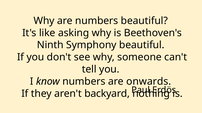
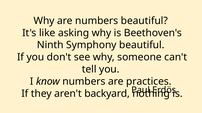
onwards: onwards -> practices (149, 82)
